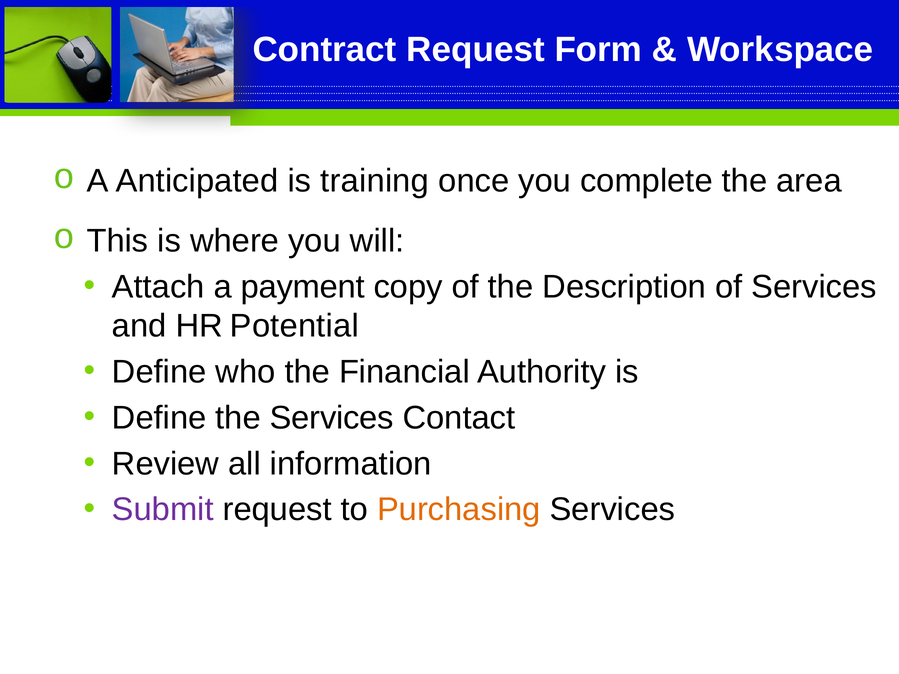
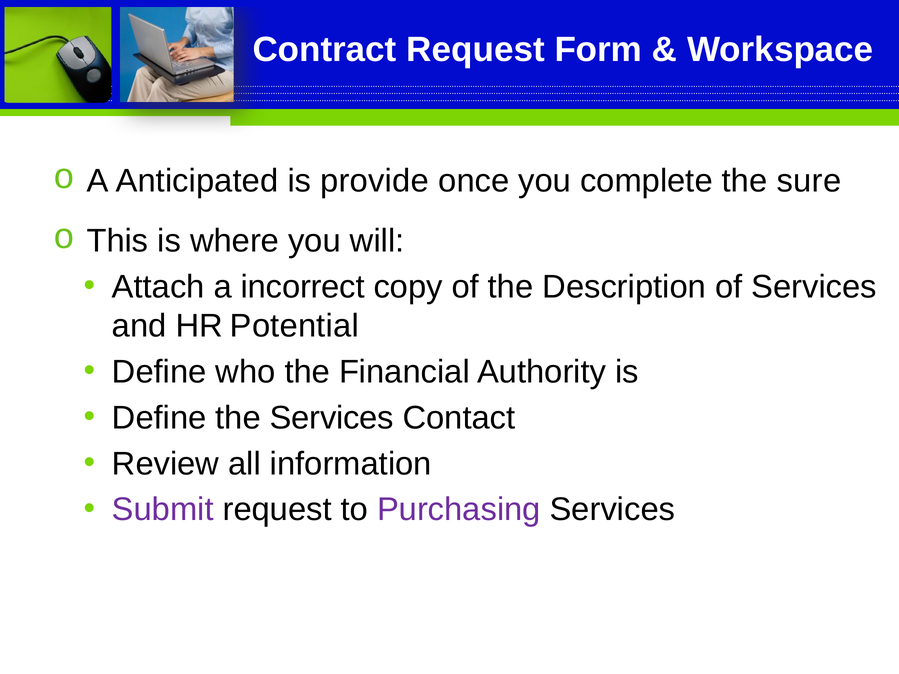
training: training -> provide (375, 181)
area: area -> sure (809, 181)
payment: payment -> incorrect (303, 287)
Purchasing colour: orange -> purple (459, 510)
